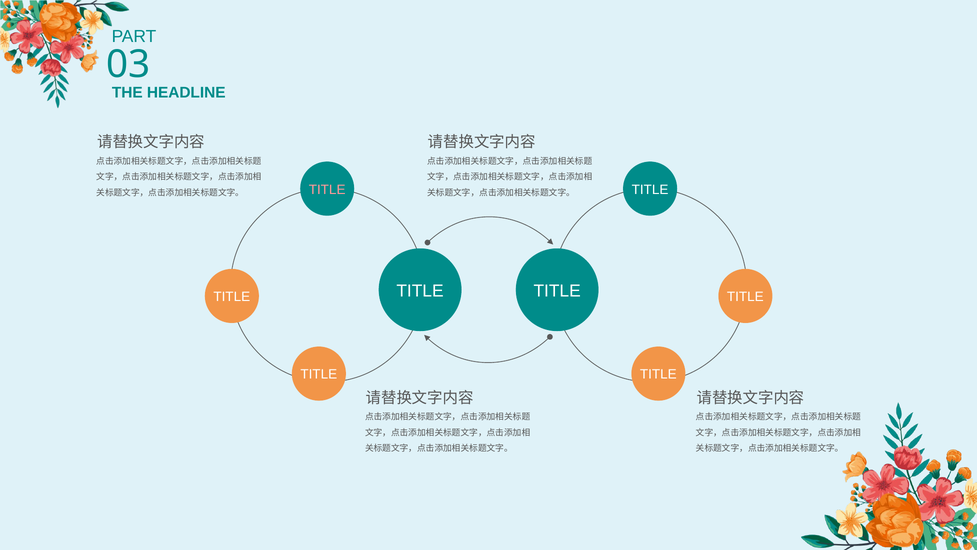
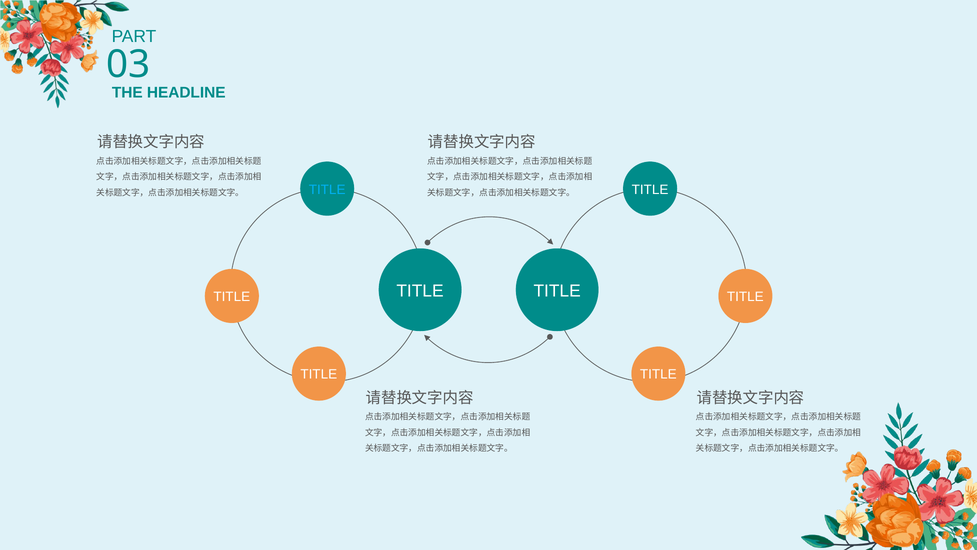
TITLE colour: pink -> light blue (327, 189)
